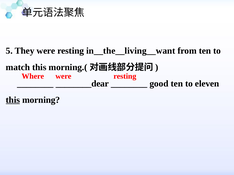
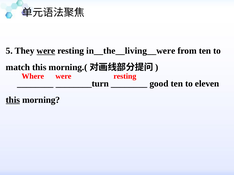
were underline: none -> present (46, 51)
in__the__living__want: in__the__living__want -> in__the__living__were (131, 51)
________dear: ________dear -> ________turn (82, 84)
